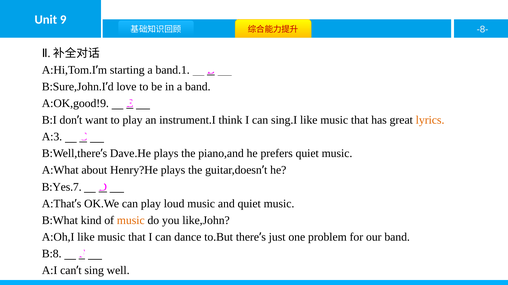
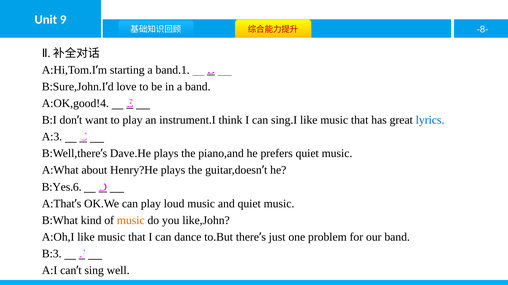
A:OK,good!9: A:OK,good!9 -> A:OK,good!4 (75, 104)
lyrics colour: orange -> blue (430, 120)
B:Yes.7: B:Yes.7 -> B:Yes.6 (62, 187)
B:8: B:8 -> B:3 (52, 254)
